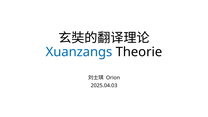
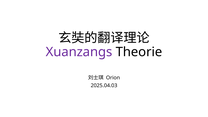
Xuanzangs colour: blue -> purple (79, 52)
